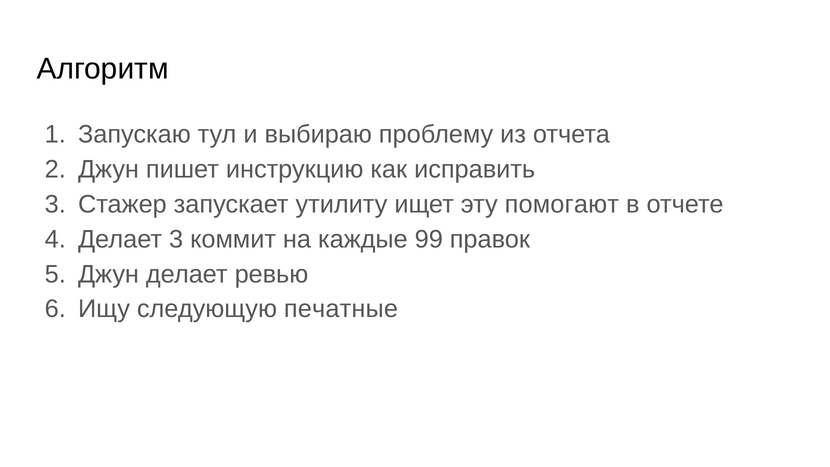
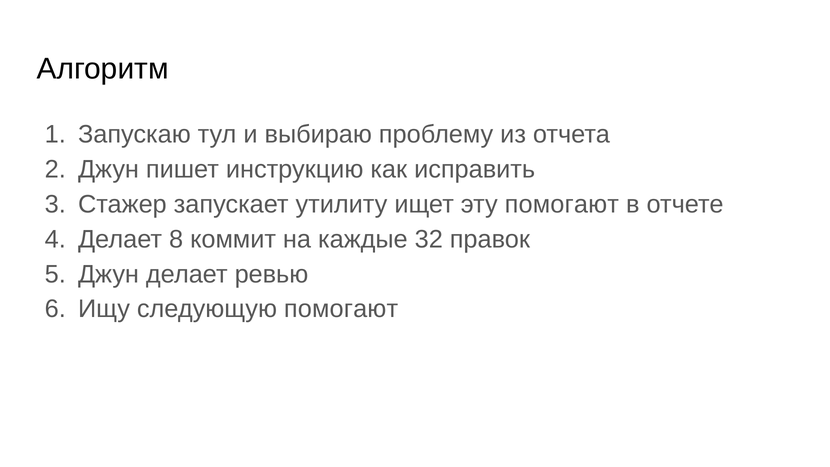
Делает 3: 3 -> 8 (176, 239)
99: 99 -> 32 (429, 239)
следующую печатные: печатные -> помогают (341, 309)
